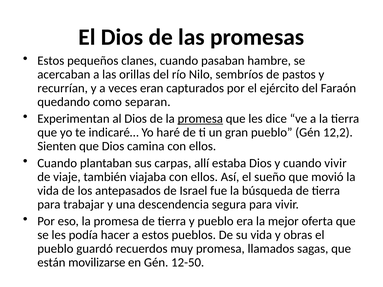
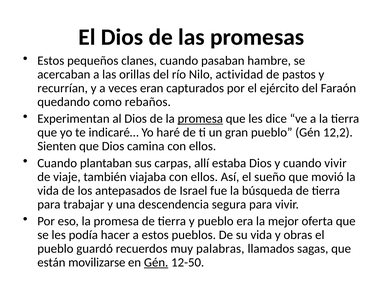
sembríos: sembríos -> actividad (239, 74)
separan: separan -> rebaños (148, 102)
muy promesa: promesa -> palabras (220, 249)
Gén underline: none -> present (156, 263)
